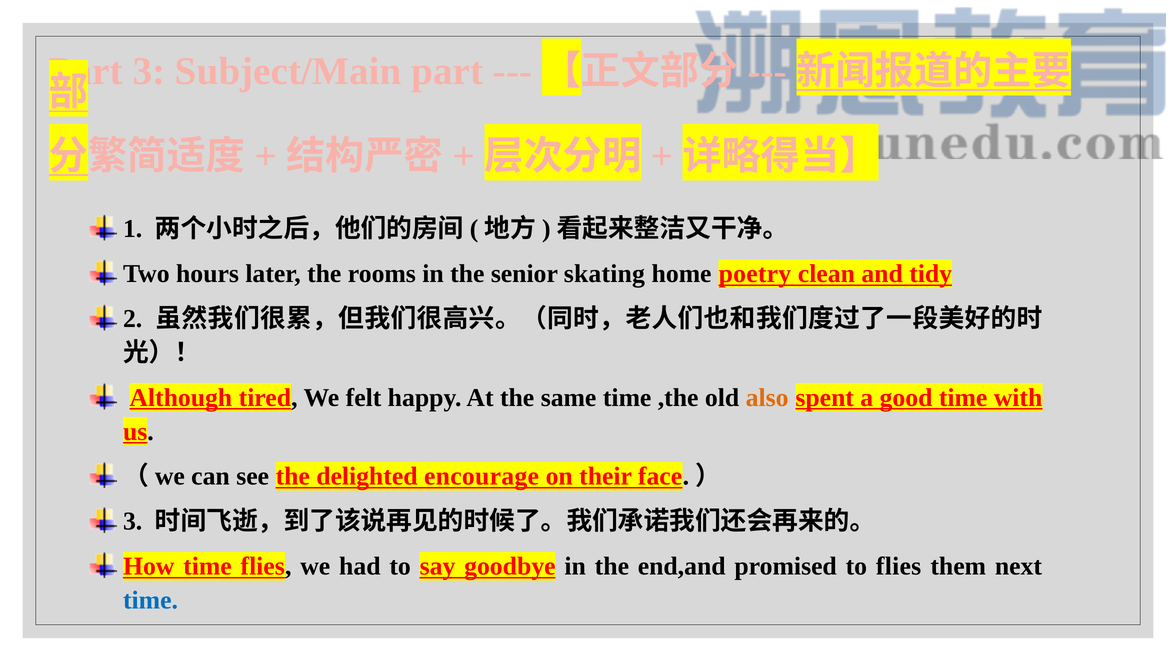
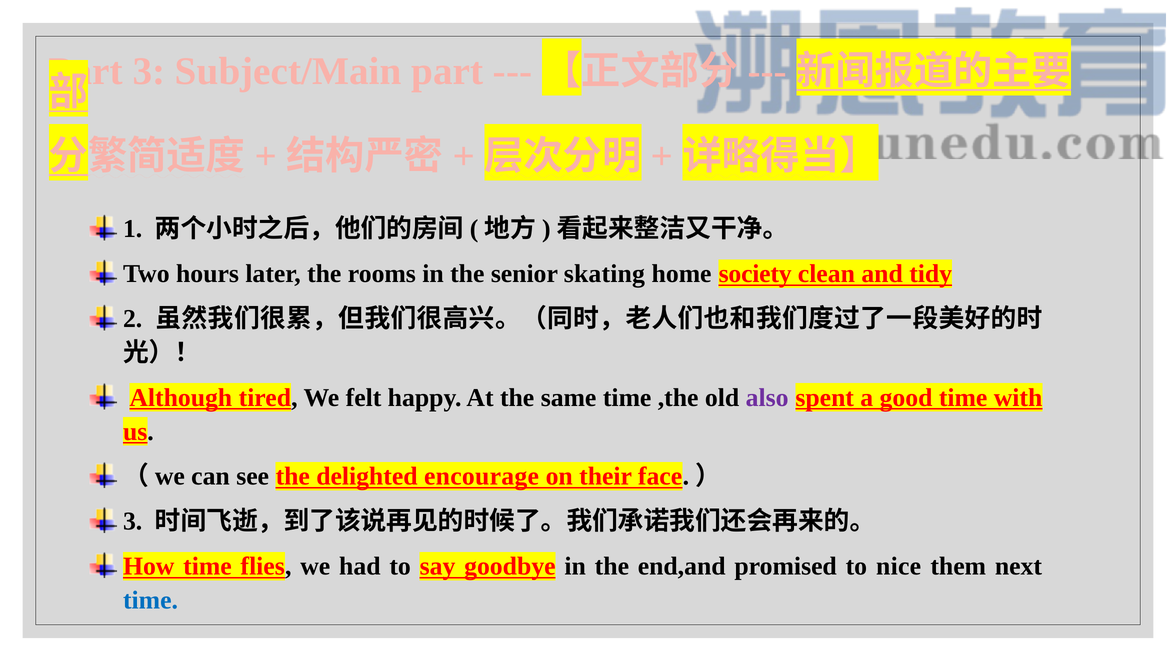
poetry: poetry -> society (755, 274)
also colour: orange -> purple (767, 398)
to flies: flies -> nice (899, 567)
